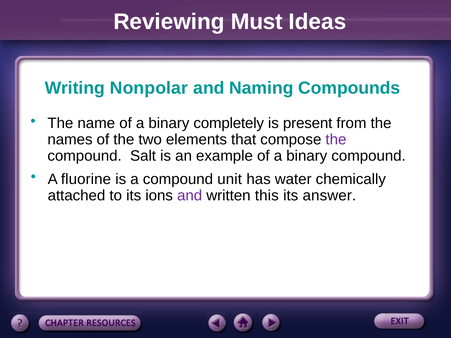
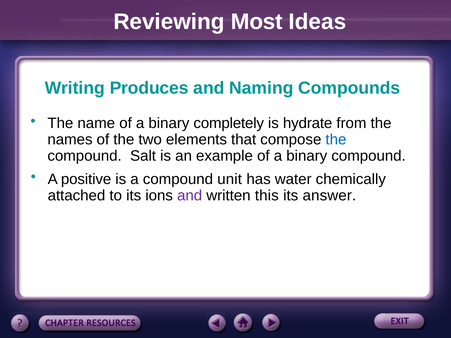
Must: Must -> Most (257, 22)
Nonpolar: Nonpolar -> Produces (149, 88)
present: present -> hydrate (308, 123)
the colour: purple -> blue (336, 140)
fluorine: fluorine -> positive (86, 179)
